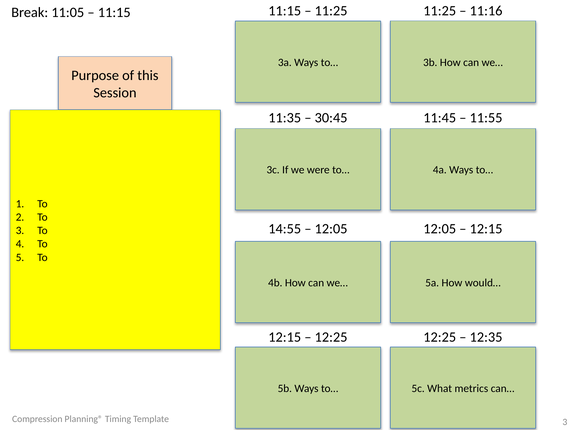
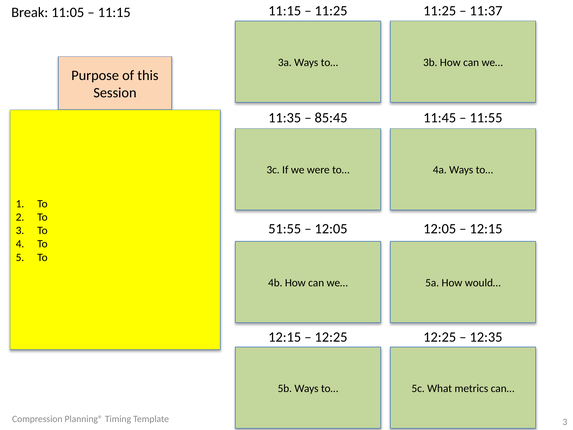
11:16: 11:16 -> 11:37 (486, 11)
30:45: 30:45 -> 85:45 (331, 118)
14:55: 14:55 -> 51:55 (285, 229)
